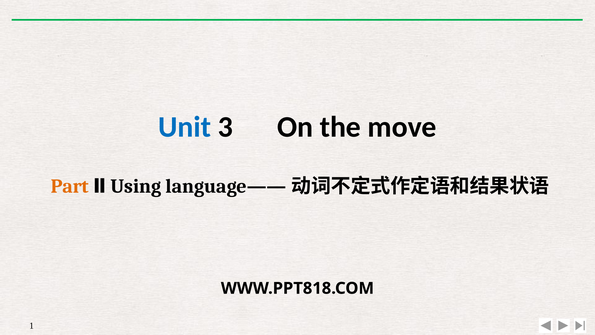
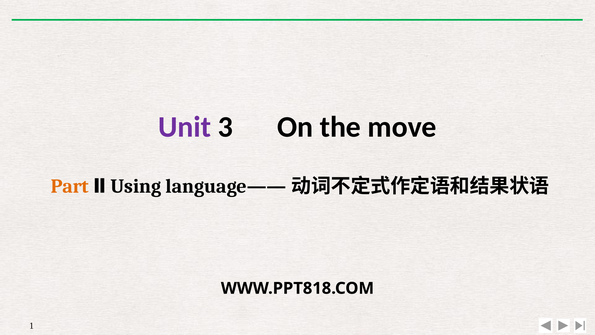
Unit colour: blue -> purple (185, 127)
